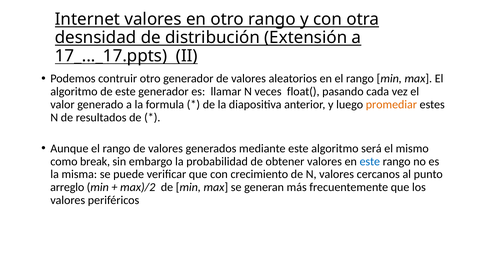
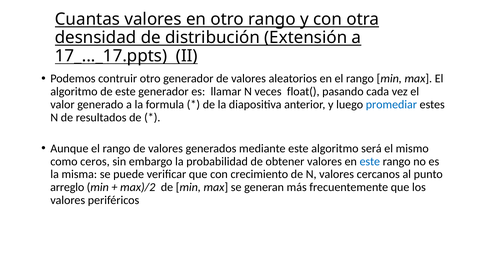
Internet: Internet -> Cuantas (87, 19)
promediar colour: orange -> blue (391, 105)
break: break -> ceros (95, 161)
